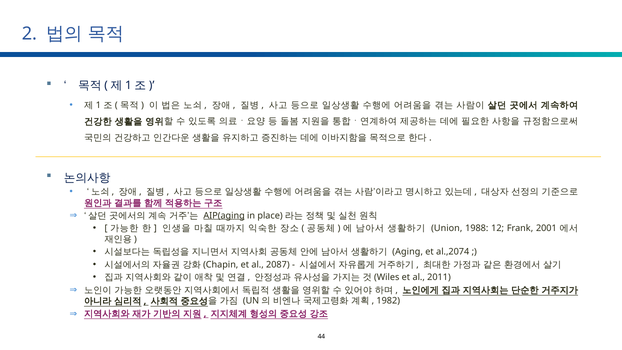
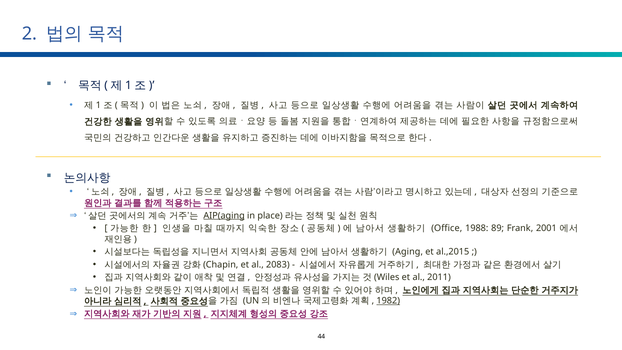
Union: Union -> Office (447, 228)
12: 12 -> 89 (498, 228)
al.,2074: al.,2074 -> al.,2015 (453, 252)
2087: 2087 -> 2083 (278, 265)
1982 underline: none -> present (388, 301)
